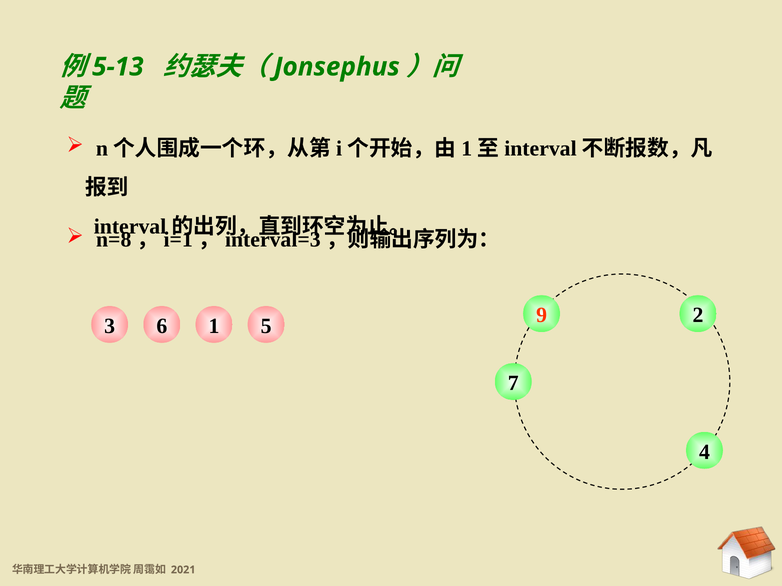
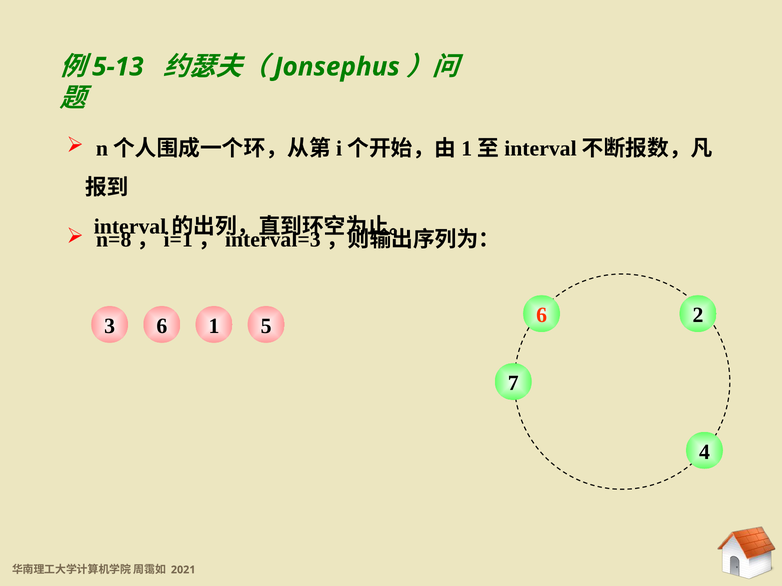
6 9: 9 -> 6 (542, 315)
